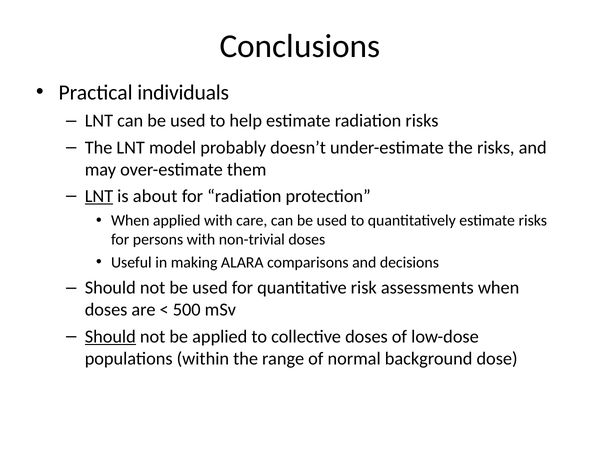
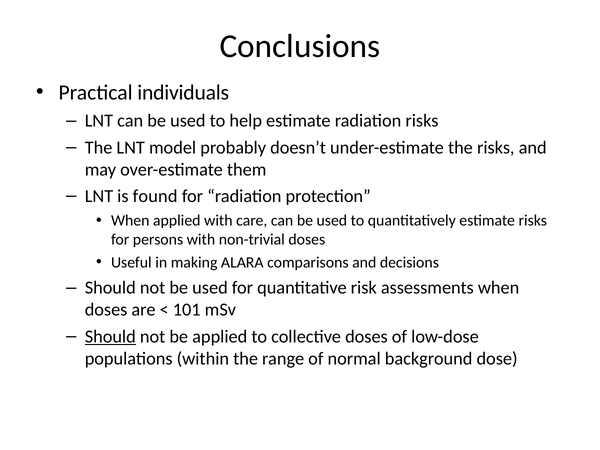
LNT underline: present -> none (99, 196)
about: about -> found (155, 196)
500: 500 -> 101 (187, 310)
